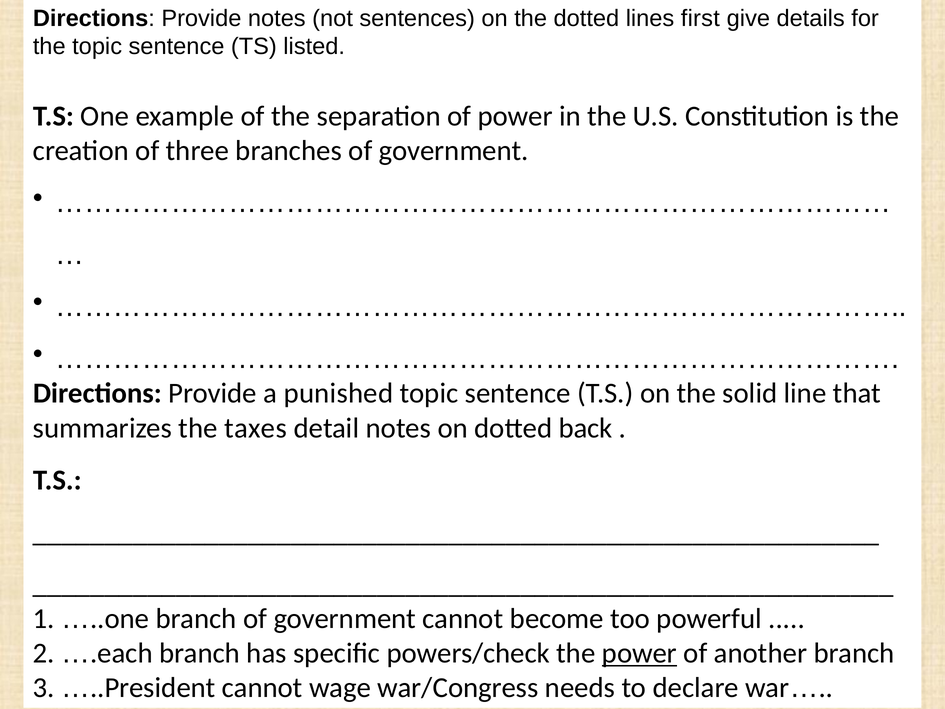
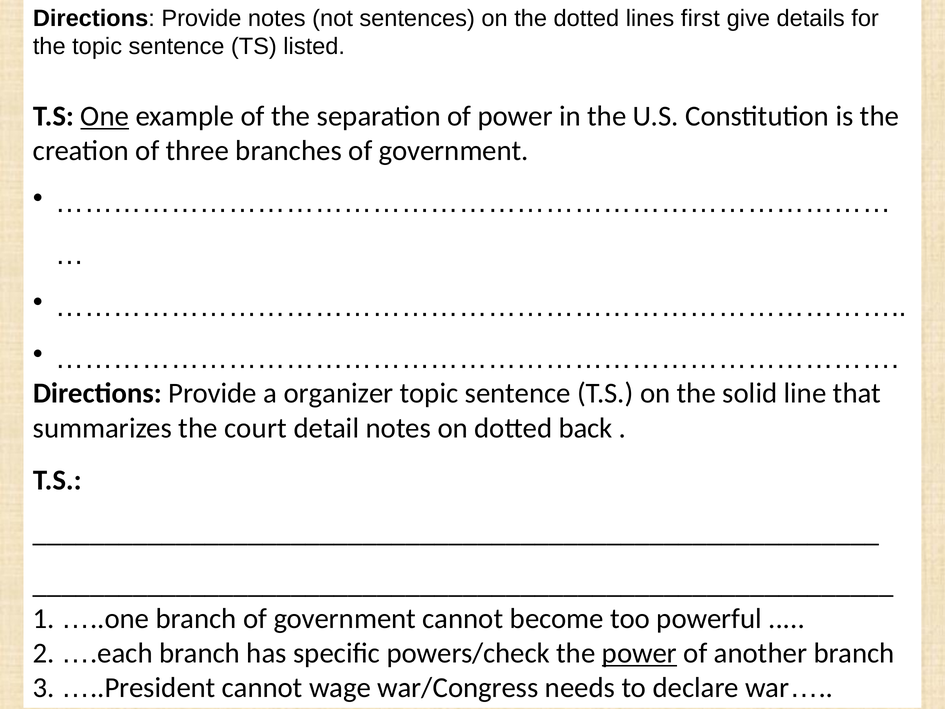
One underline: none -> present (105, 116)
punished: punished -> organizer (339, 393)
taxes: taxes -> court (256, 428)
